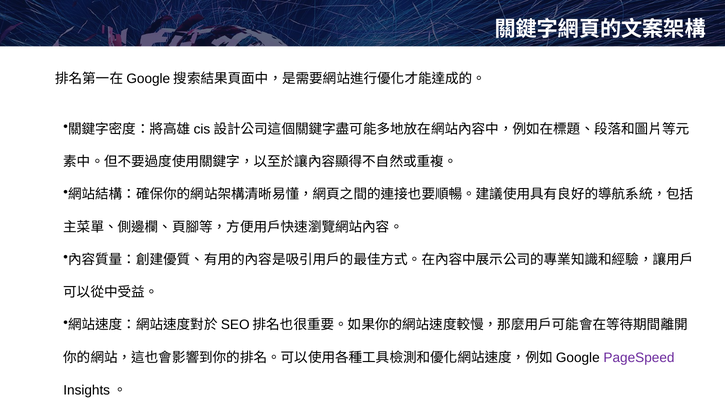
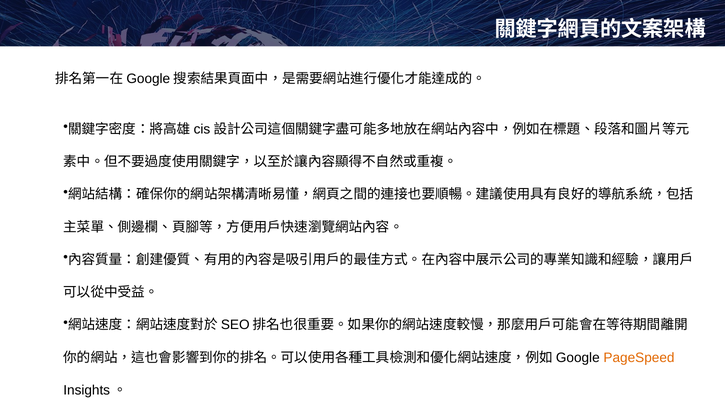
PageSpeed colour: purple -> orange (639, 357)
